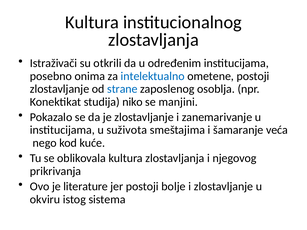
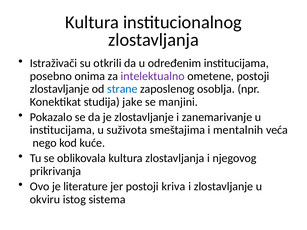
intelektualno colour: blue -> purple (153, 76)
niko: niko -> jake (132, 102)
šamaranje: šamaranje -> mentalnih (238, 130)
bolje: bolje -> kriva (173, 187)
